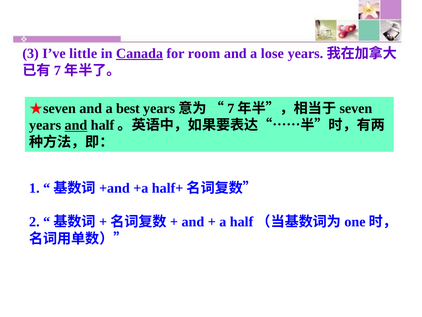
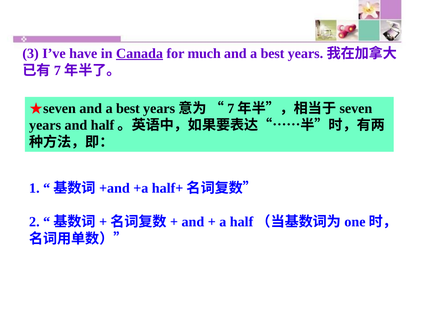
little: little -> have (83, 53)
room: room -> much (204, 53)
lose: lose -> best (273, 53)
and underline: present -> none (76, 125)
